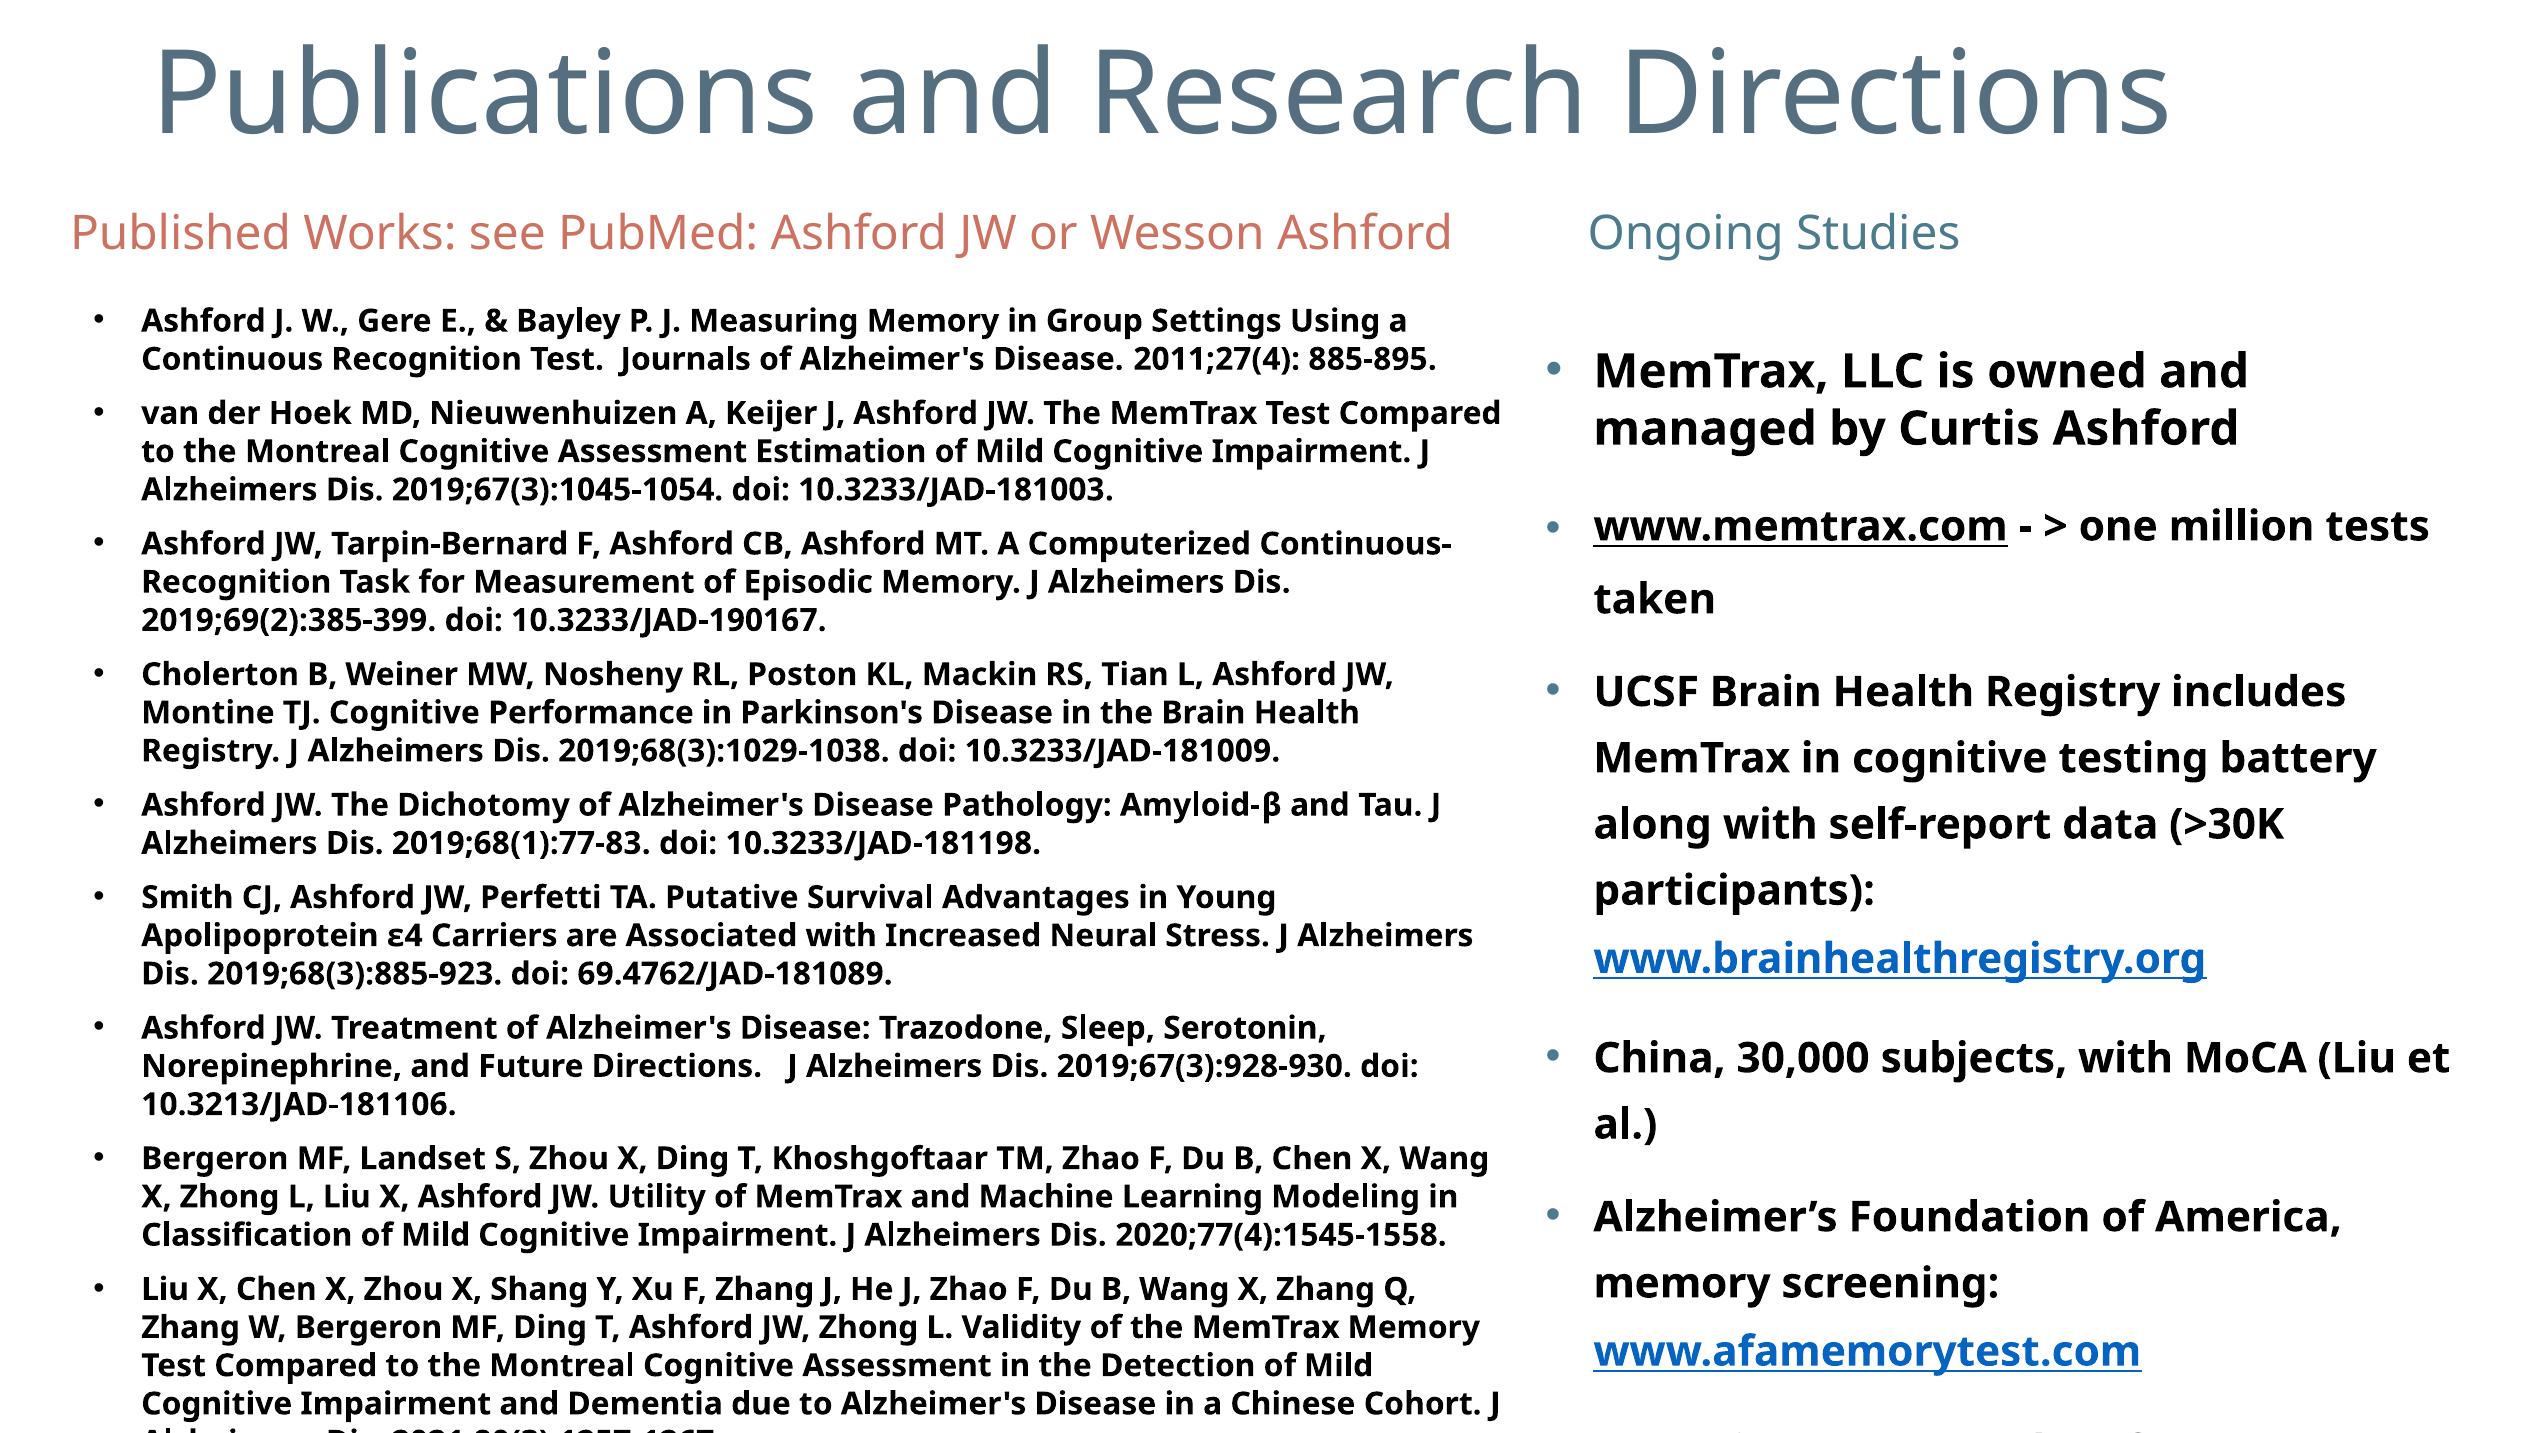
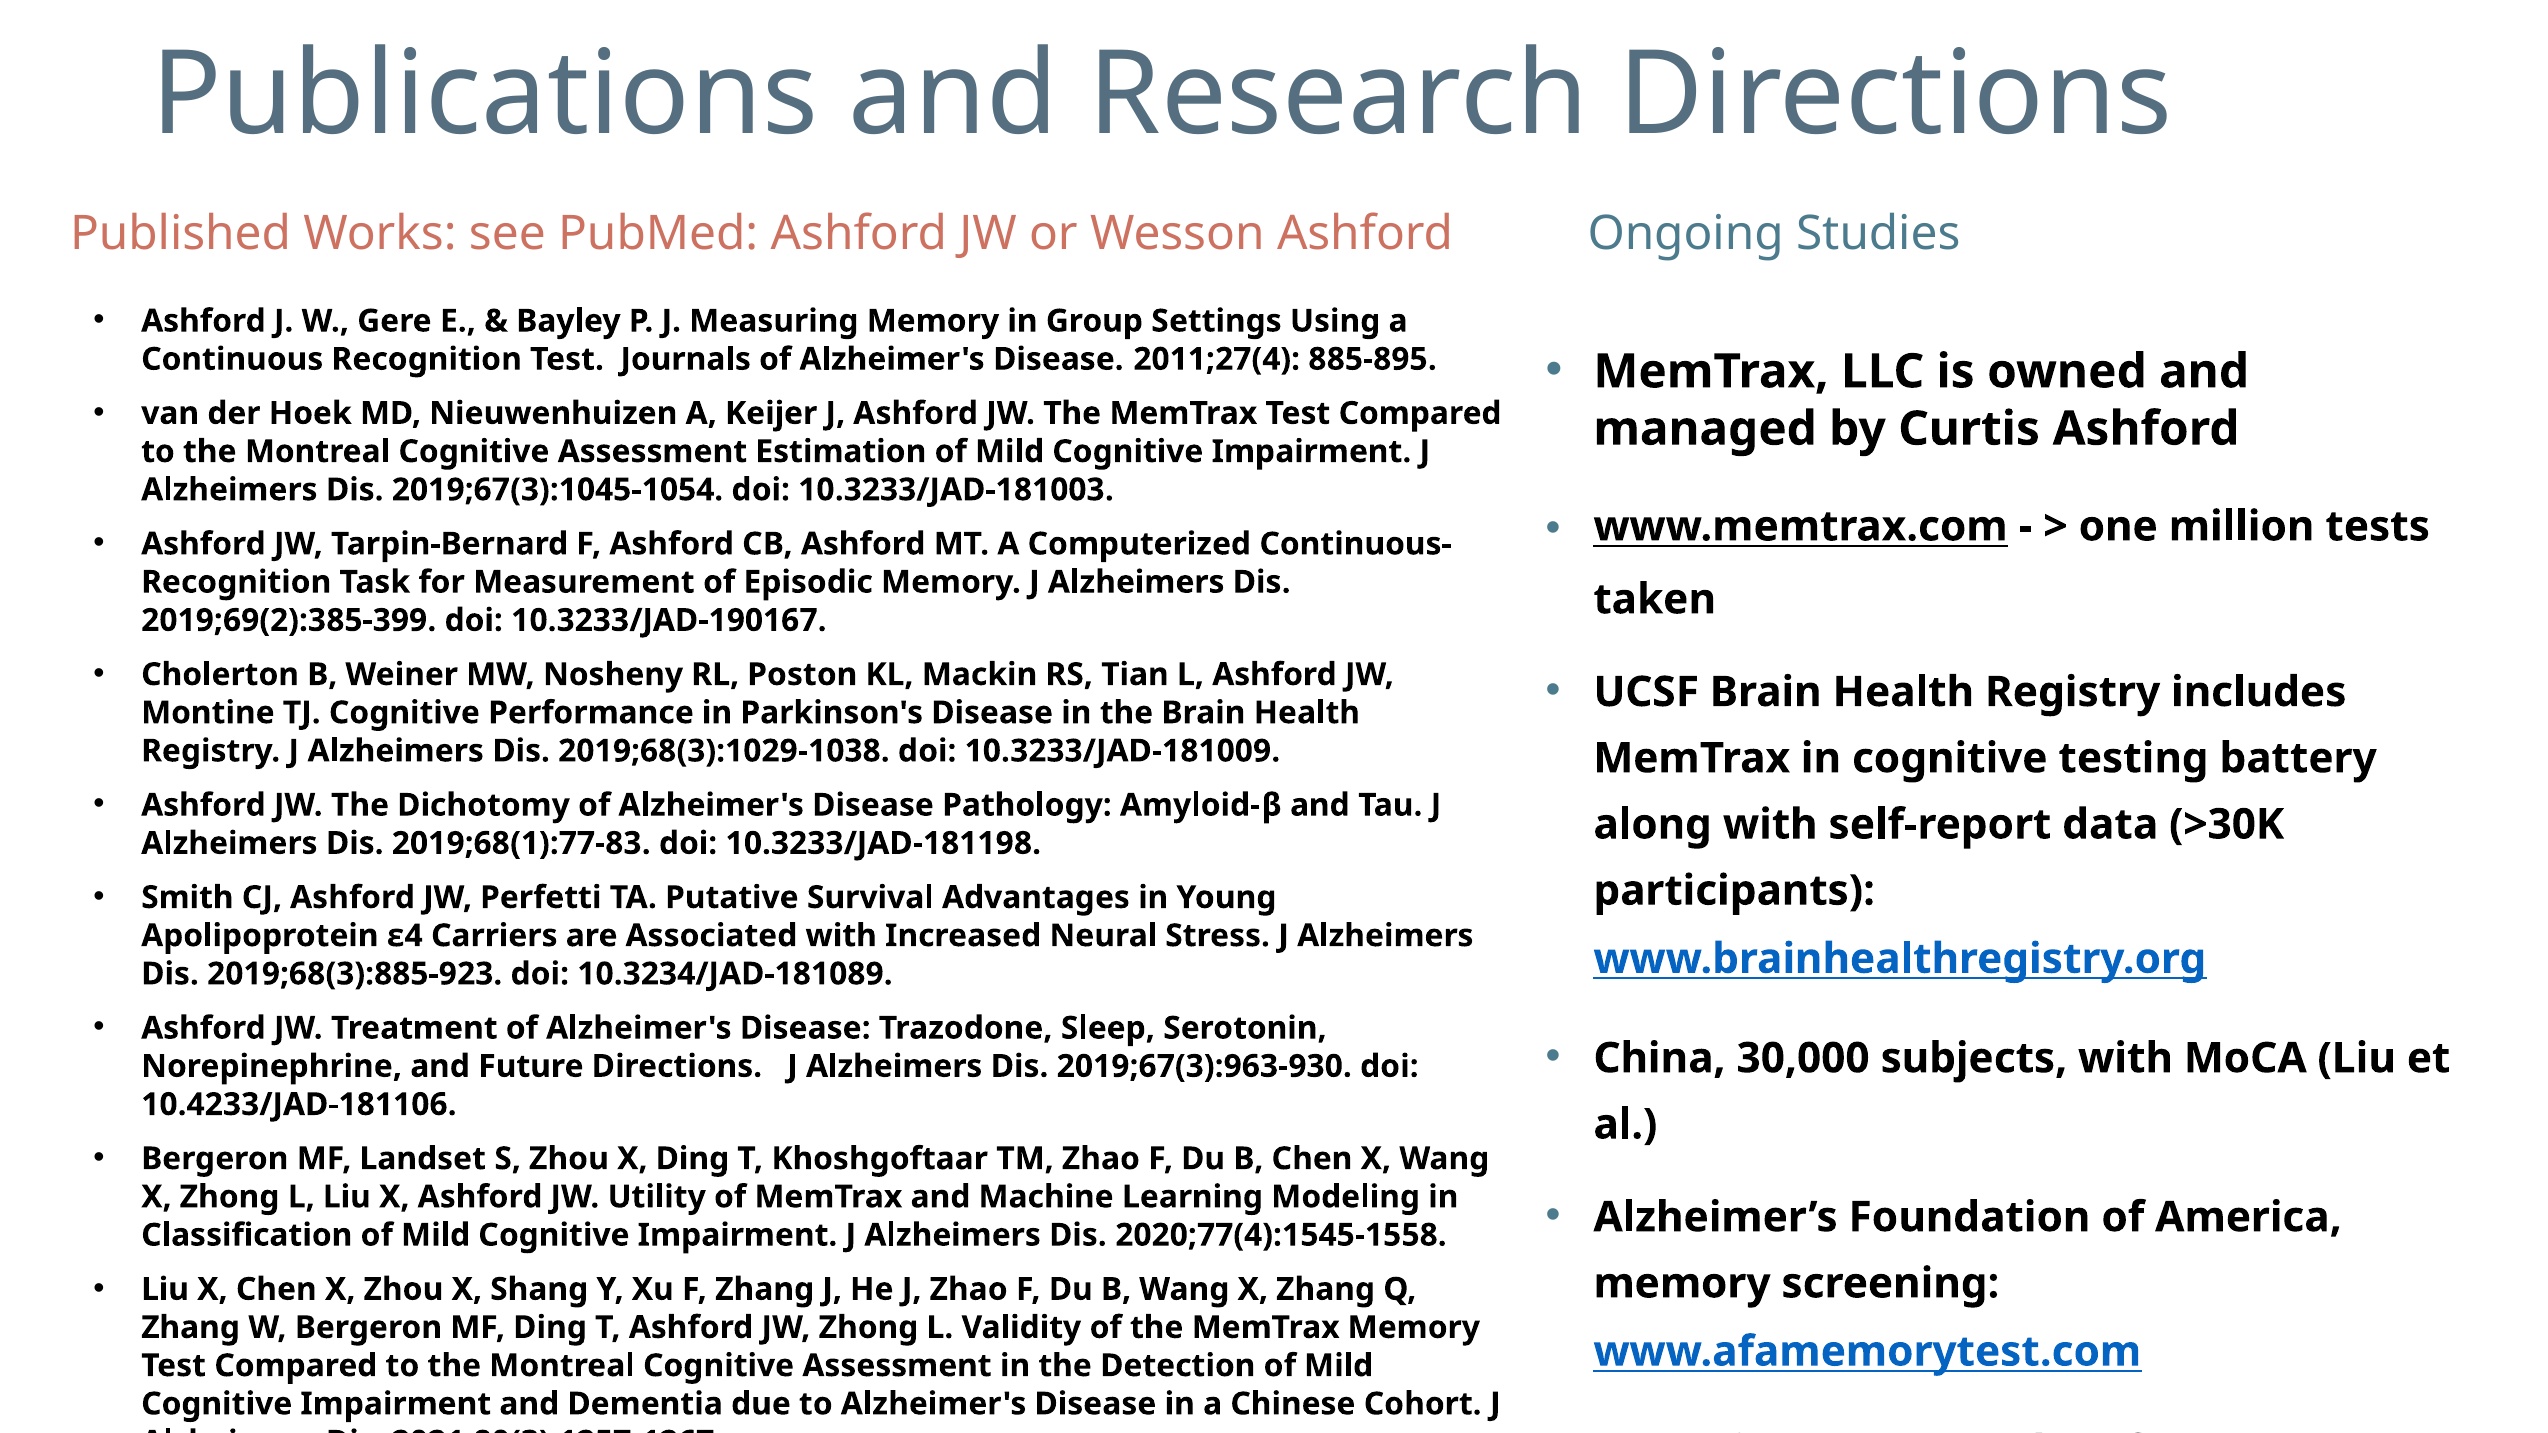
69.4762/JAD-181089: 69.4762/JAD-181089 -> 10.3234/JAD-181089 (735, 974)
2019;67(3):928-930: 2019;67(3):928-930 -> 2019;67(3):963-930 (1204, 1066)
10.3213/JAD-181106: 10.3213/JAD-181106 -> 10.4233/JAD-181106 (299, 1105)
